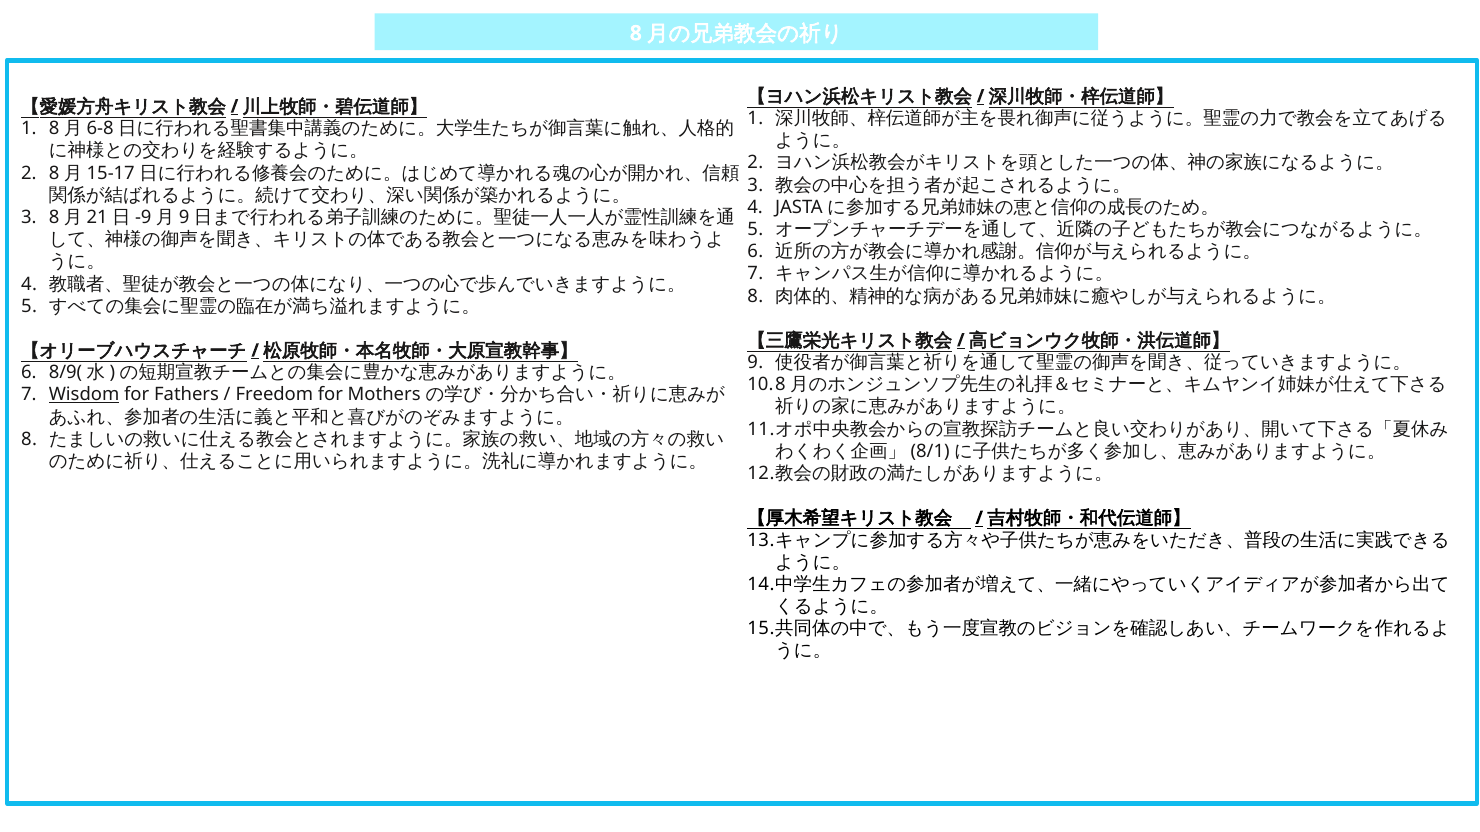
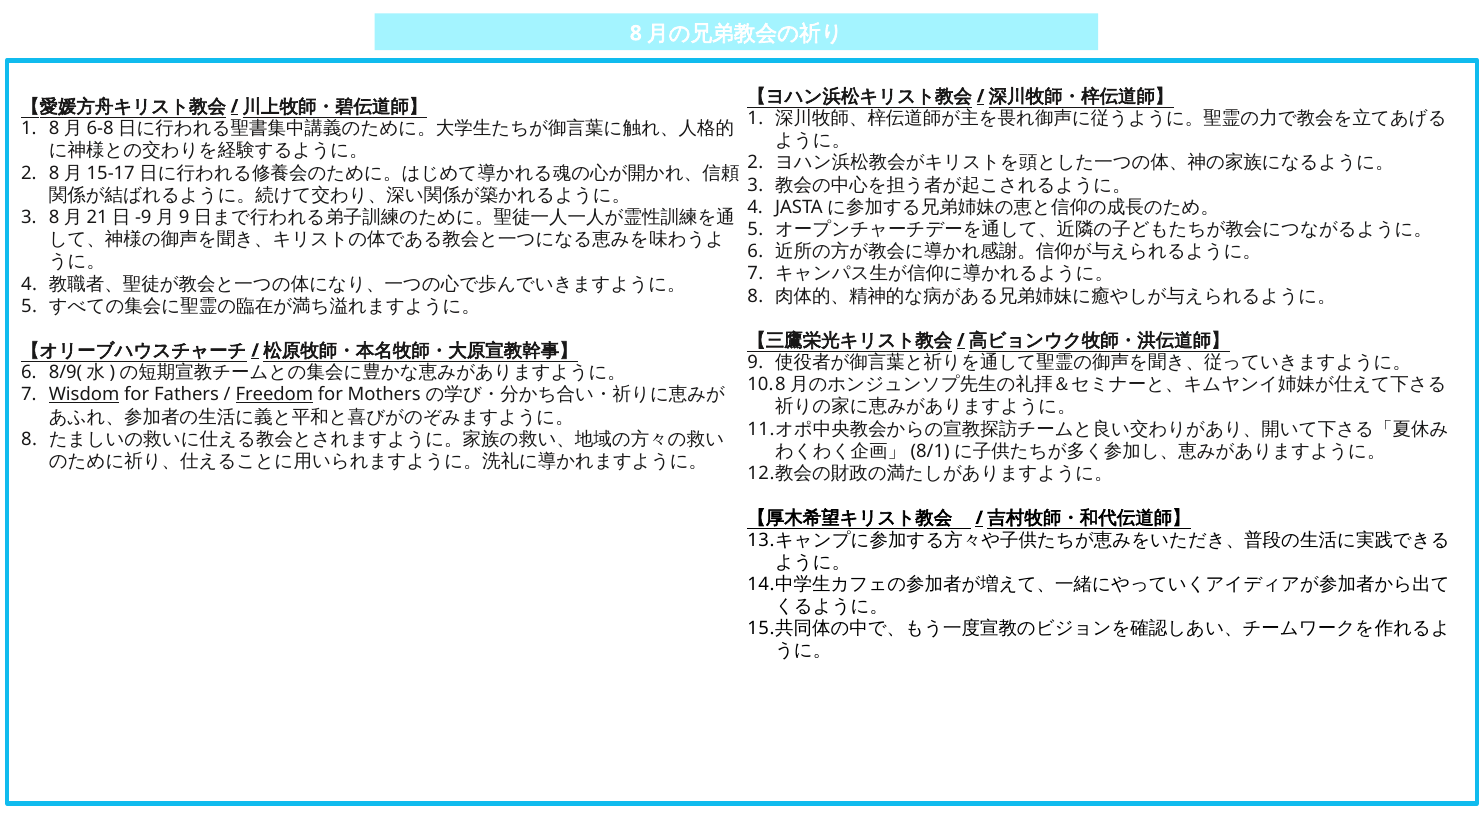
Freedom underline: none -> present (274, 395)
